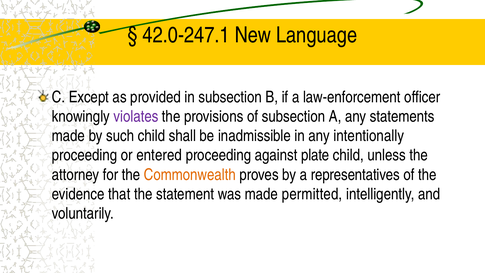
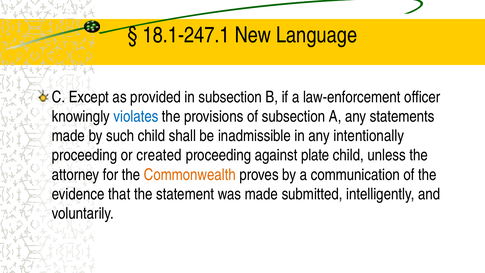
42.0-247.1: 42.0-247.1 -> 18.1-247.1 (186, 35)
violates colour: purple -> blue (136, 116)
entered: entered -> created (159, 155)
representatives: representatives -> communication (355, 175)
permitted: permitted -> submitted (312, 194)
